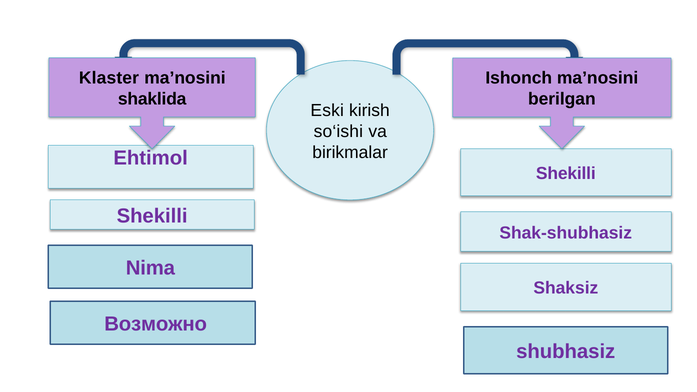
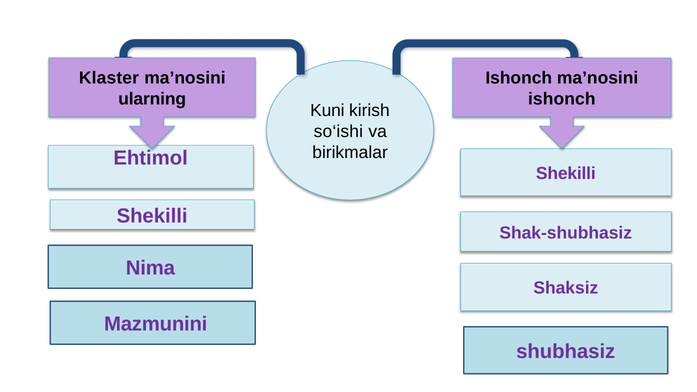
shaklida: shaklida -> ularning (152, 99)
berilgan: berilgan -> ishonch (562, 99)
Eski: Eski -> Kuni (327, 111)
Возможно: Возможно -> Mazmunini (156, 324)
